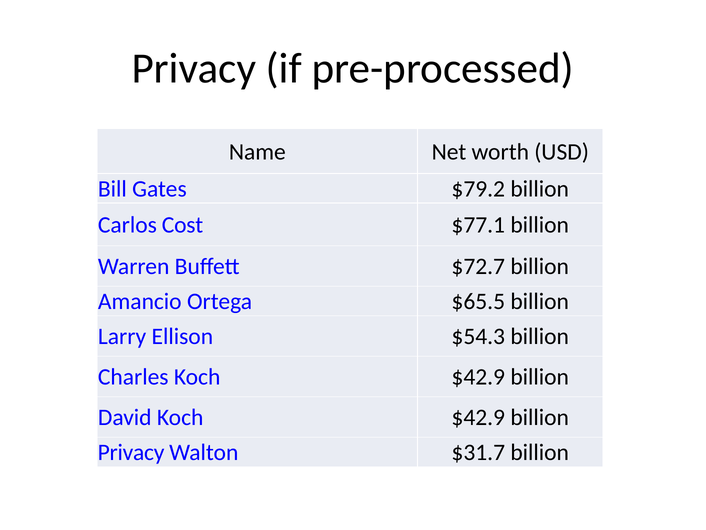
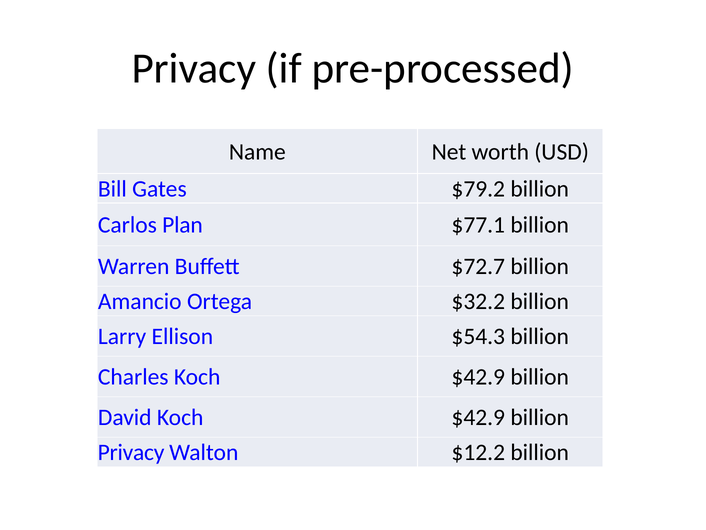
Cost: Cost -> Plan (182, 225)
$65.5: $65.5 -> $32.2 (478, 301)
$31.7: $31.7 -> $12.2 (478, 452)
